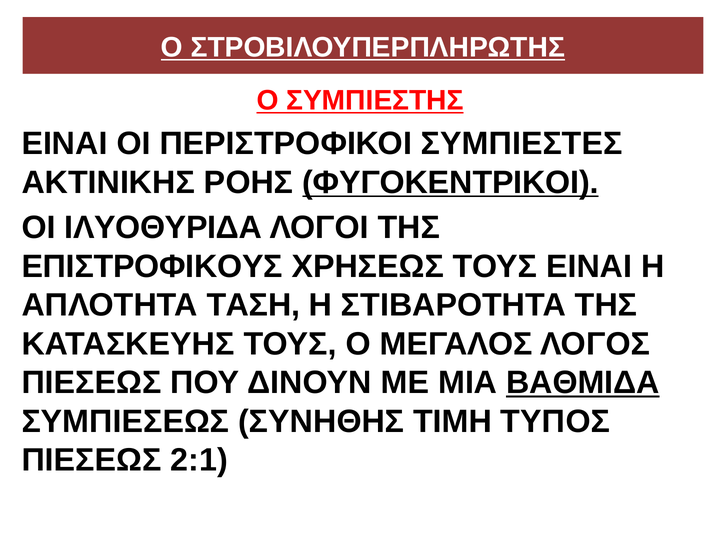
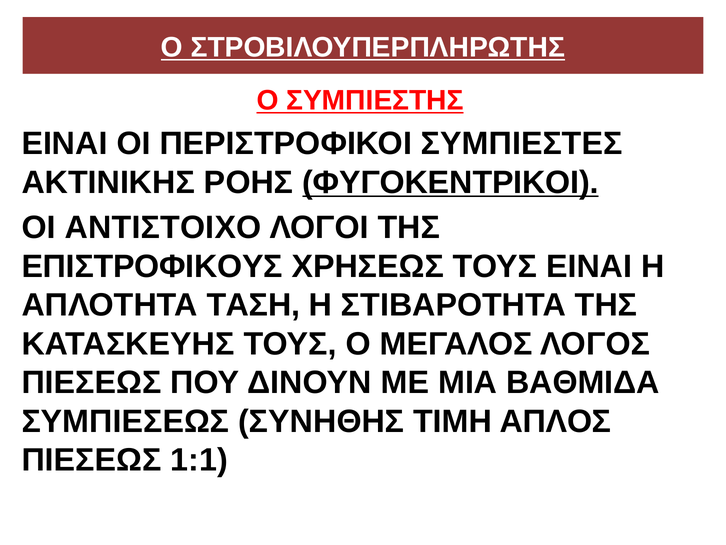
ΙΛΥΟΘΥΡΙΔΑ: ΙΛΥΟΘΥΡΙΔΑ -> ΑΝΤΙΣΤΟΙΧΟ (163, 227)
ΒΑΘΜΙΔΑ underline: present -> none (583, 382)
ΤΥΠΟΣ: ΤΥΠΟΣ -> ΑΠΛΟΣ (556, 421)
2:1: 2:1 -> 1:1 (199, 460)
